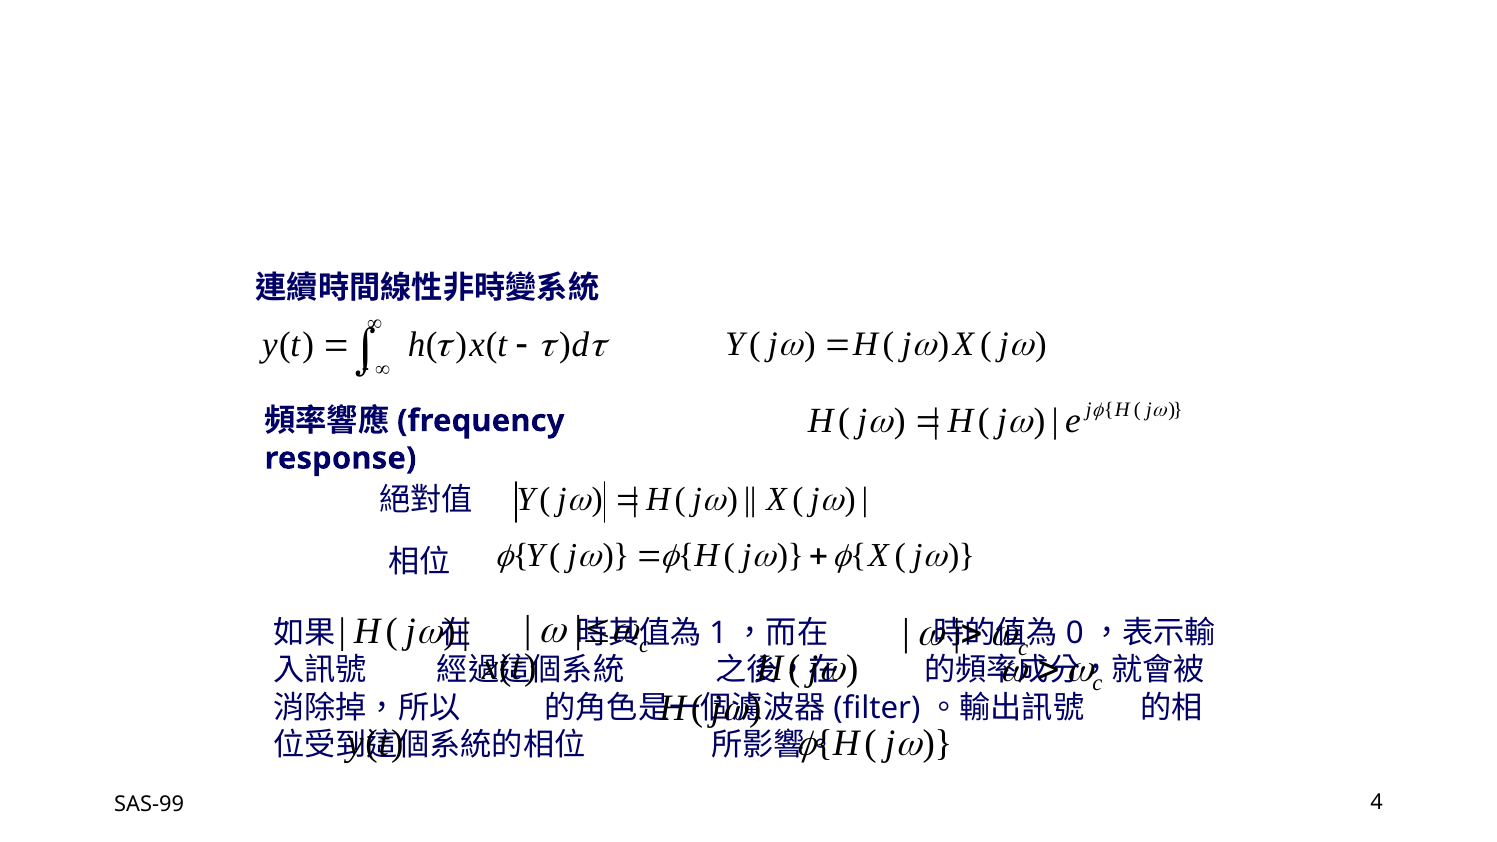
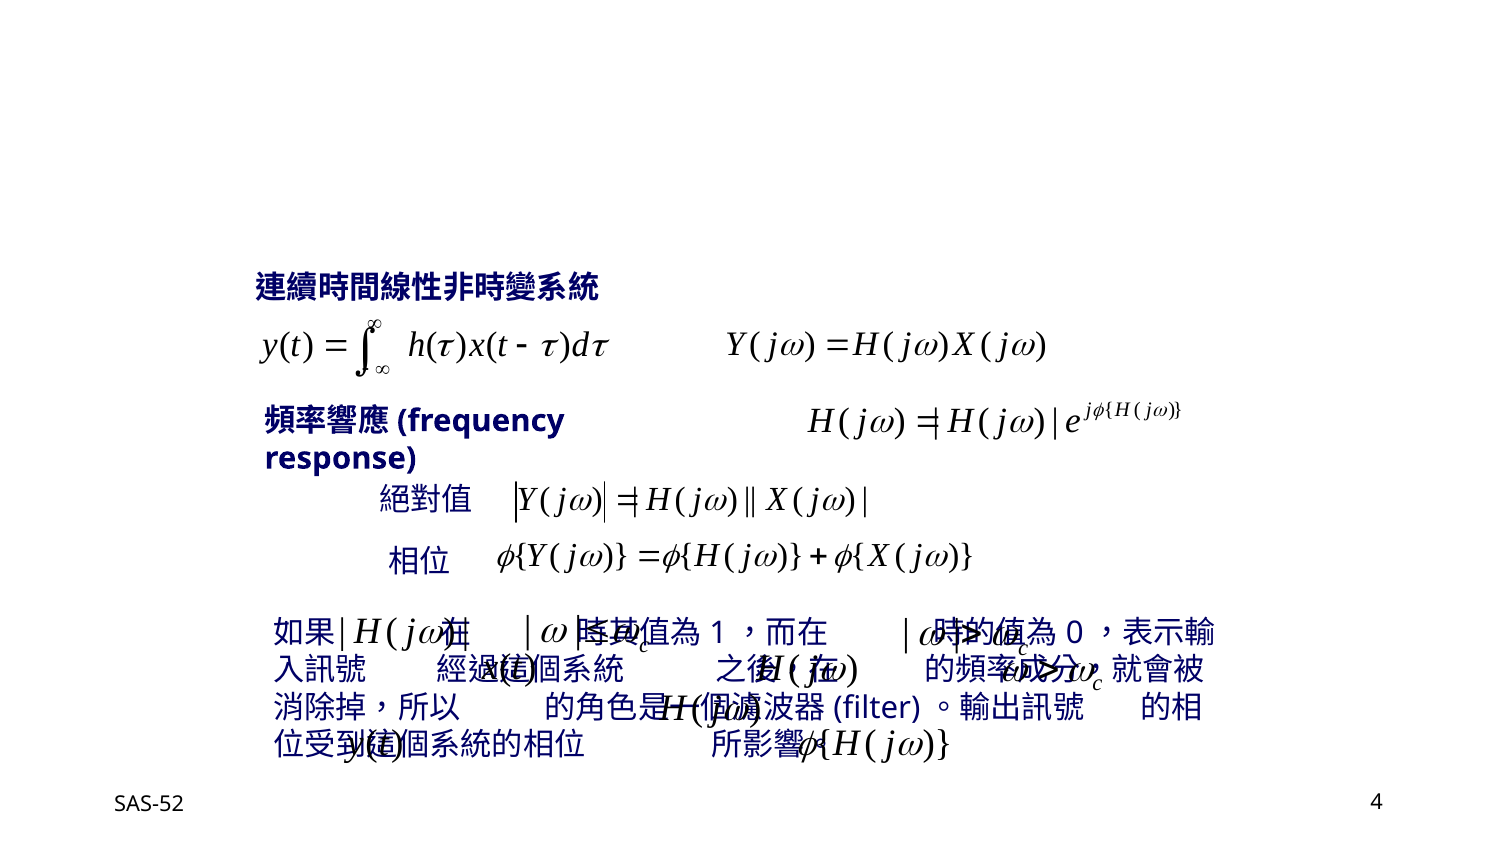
SAS-99: SAS-99 -> SAS-52 (149, 804)
